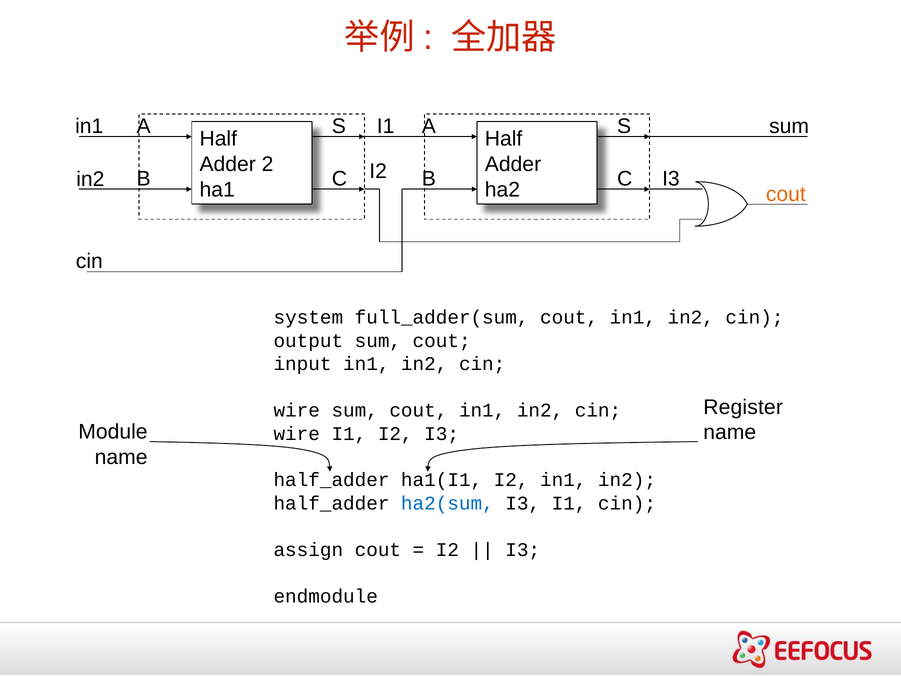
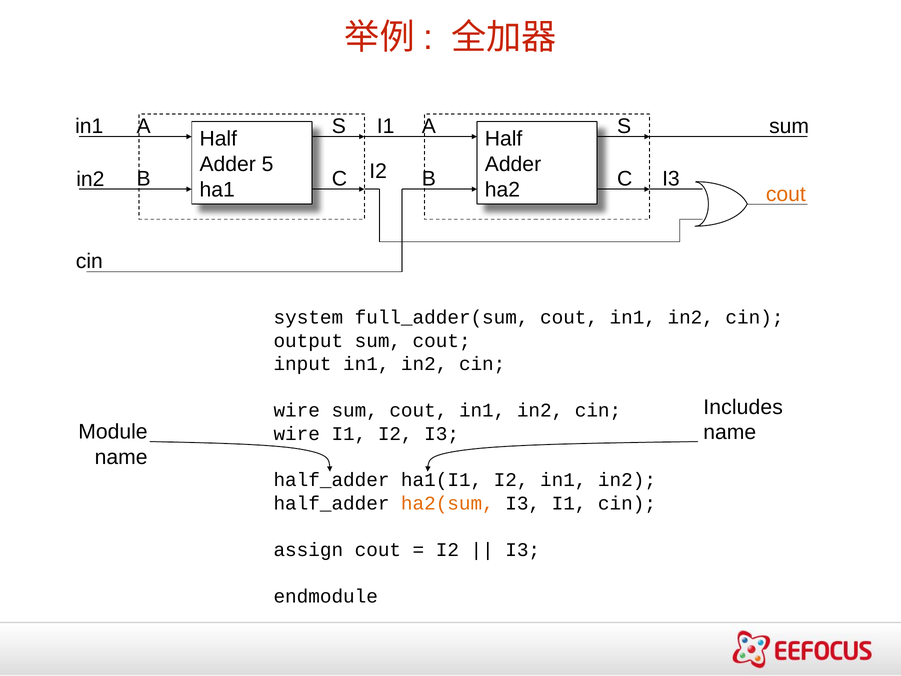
2: 2 -> 5 (268, 164)
Register: Register -> Includes (743, 407)
ha2(sum colour: blue -> orange (447, 503)
